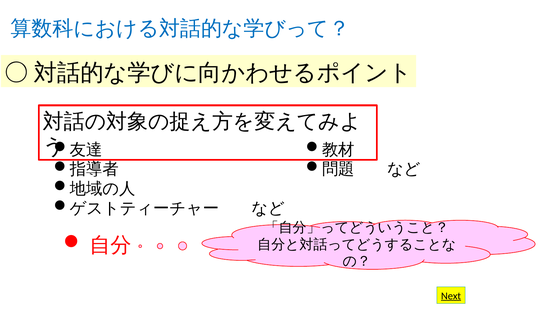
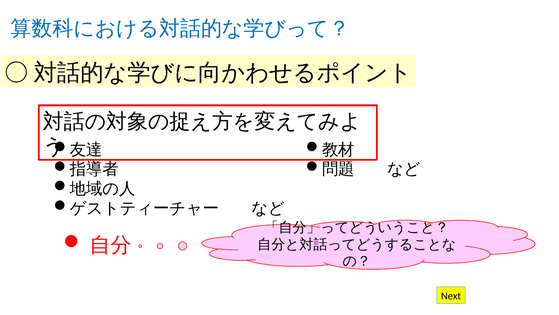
Next underline: present -> none (451, 295)
